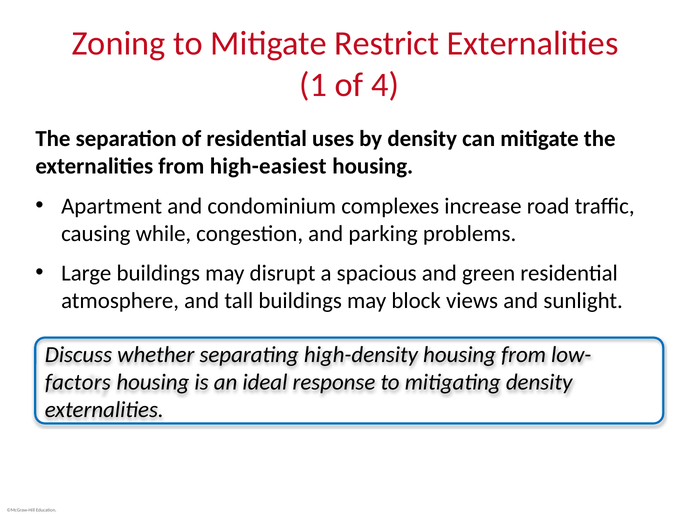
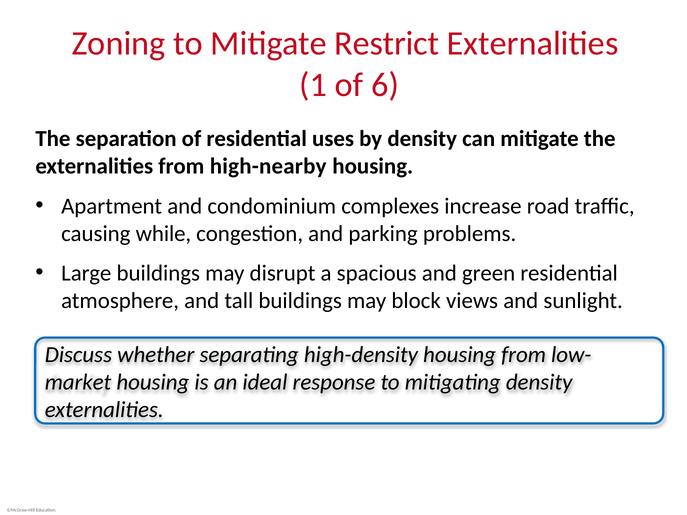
4: 4 -> 6 (385, 85)
high-easiest: high-easiest -> high-nearby (268, 166)
factors: factors -> market (78, 382)
